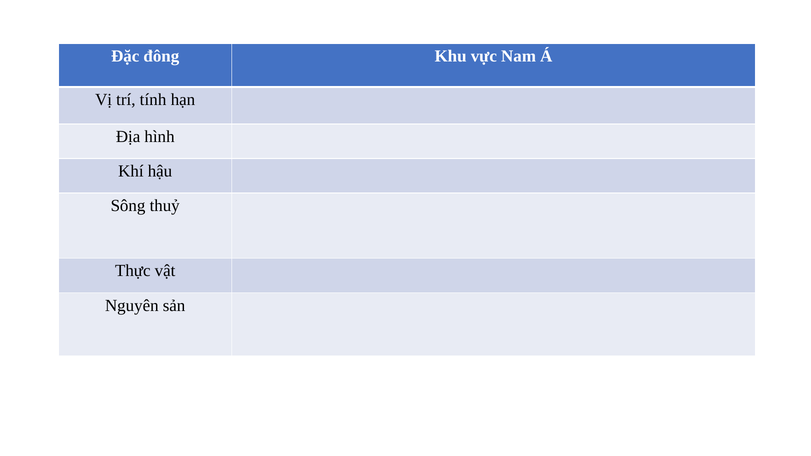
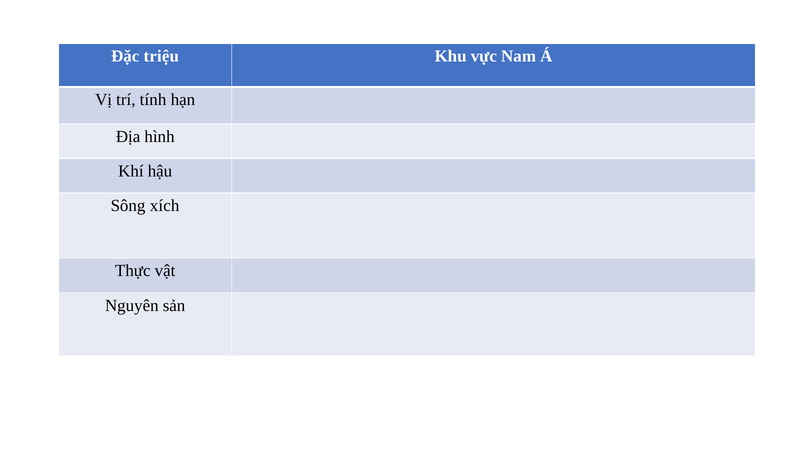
đông: đông -> triệu (161, 56)
thuỷ: thuỷ -> xích (165, 206)
